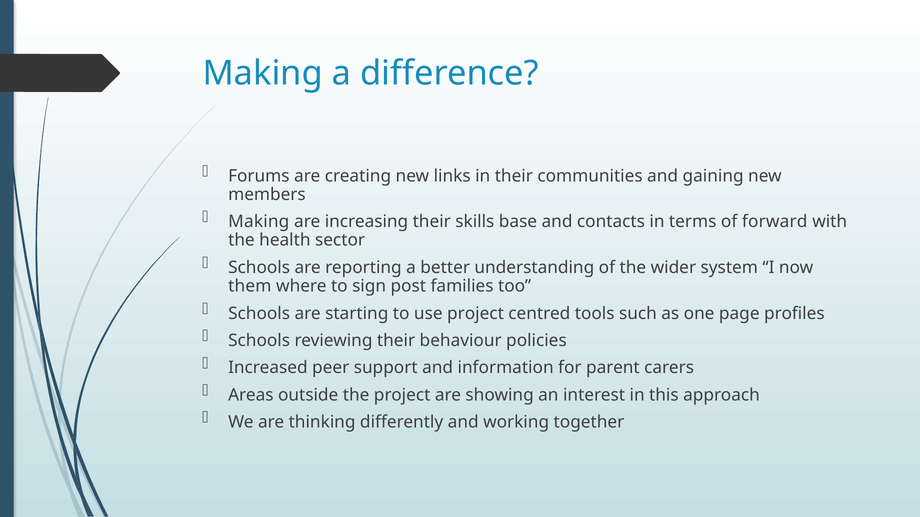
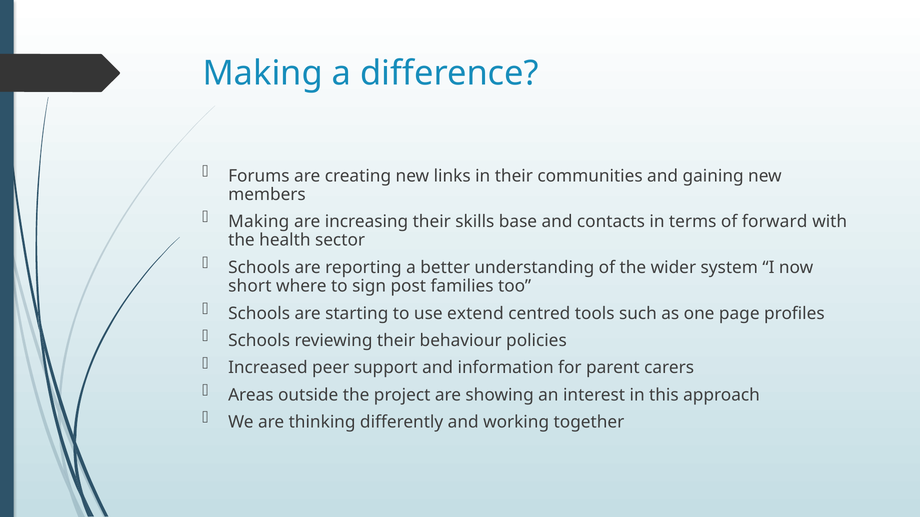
them: them -> short (250, 286)
use project: project -> extend (475, 314)
